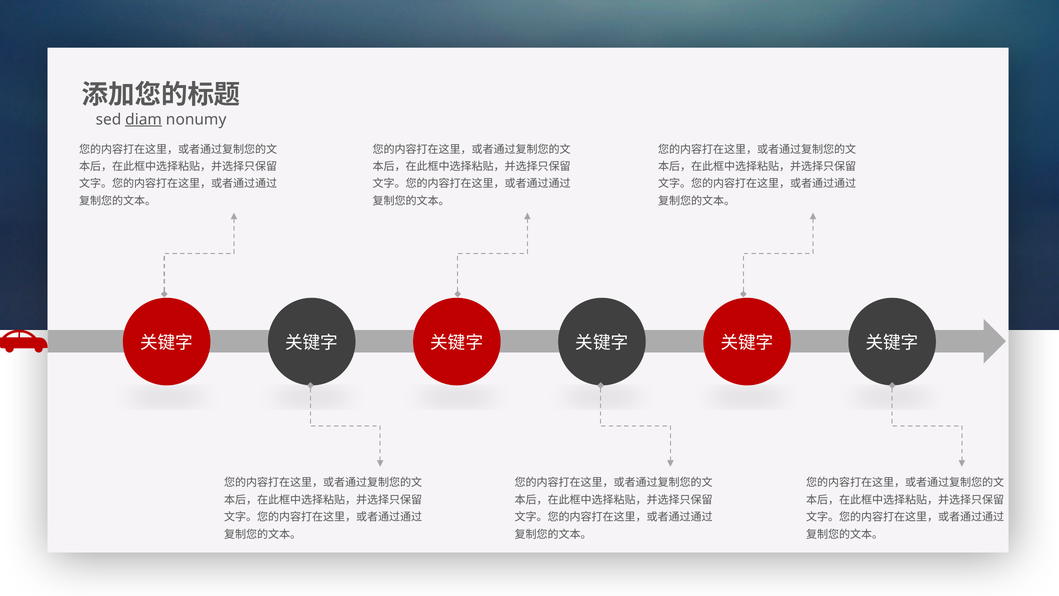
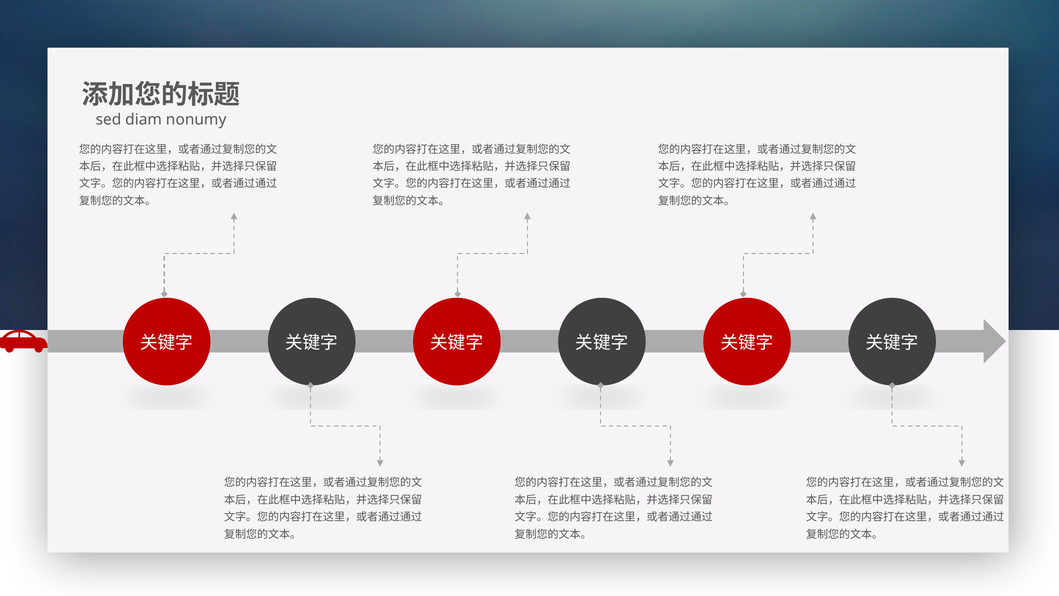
diam underline: present -> none (144, 119)
